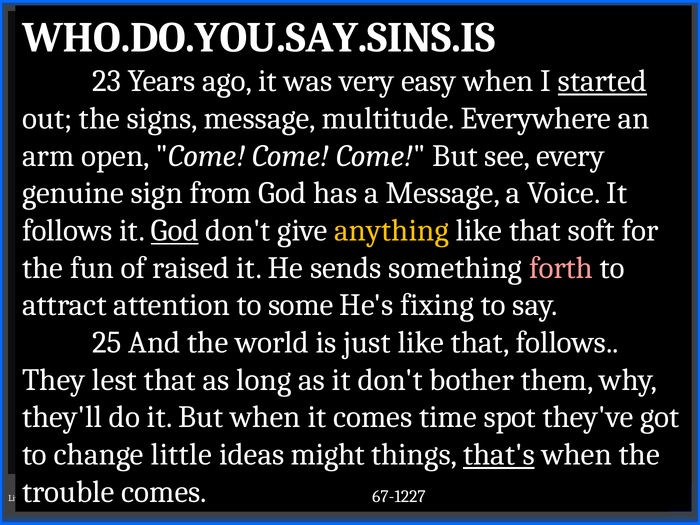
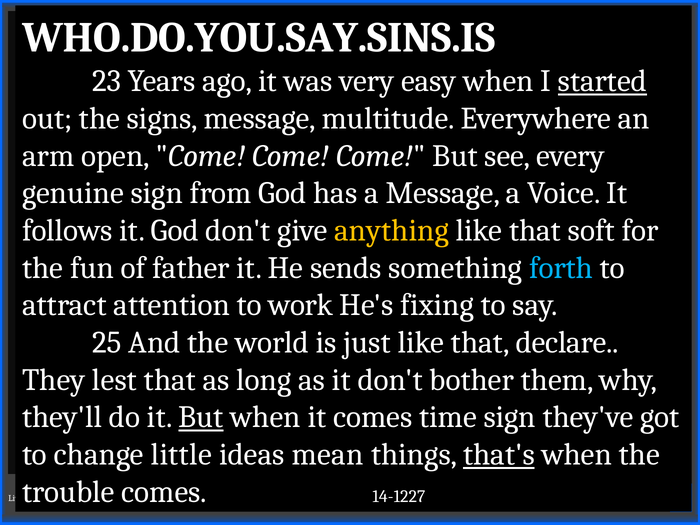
God underline: present -> none (175, 230)
raised: raised -> father (191, 268)
forth colour: pink -> light blue (561, 268)
some: some -> work (301, 305)
that follows: follows -> declare (567, 342)
But underline: none -> present (201, 417)
time spot: spot -> sign (510, 417)
might: might -> mean (328, 454)
67-1227: 67-1227 -> 14-1227 (399, 496)
